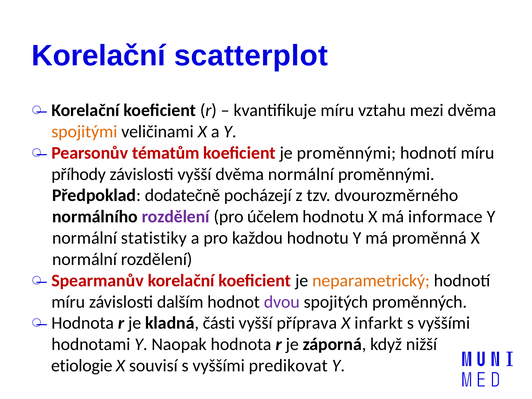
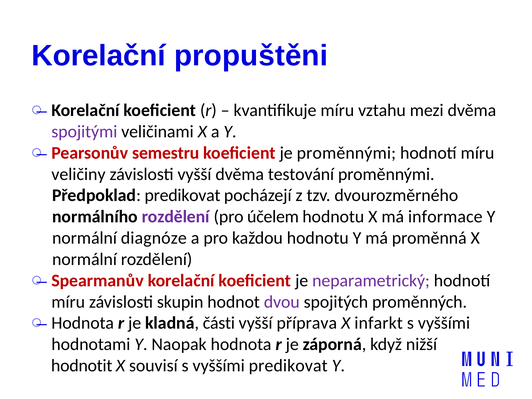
scatterplot: scatterplot -> propuštěni (251, 56)
spojitými colour: orange -> purple (84, 132)
tématům: tématům -> semestru (166, 153)
příhody: příhody -> veličiny (78, 174)
dvěma normální: normální -> testování (301, 174)
Předpoklad dodatečně: dodatečně -> predikovat (183, 195)
statistiky: statistiky -> diagnóze (154, 238)
neparametrický colour: orange -> purple (371, 281)
dalším: dalším -> skupin (180, 302)
etiologie: etiologie -> hodnotit (82, 366)
